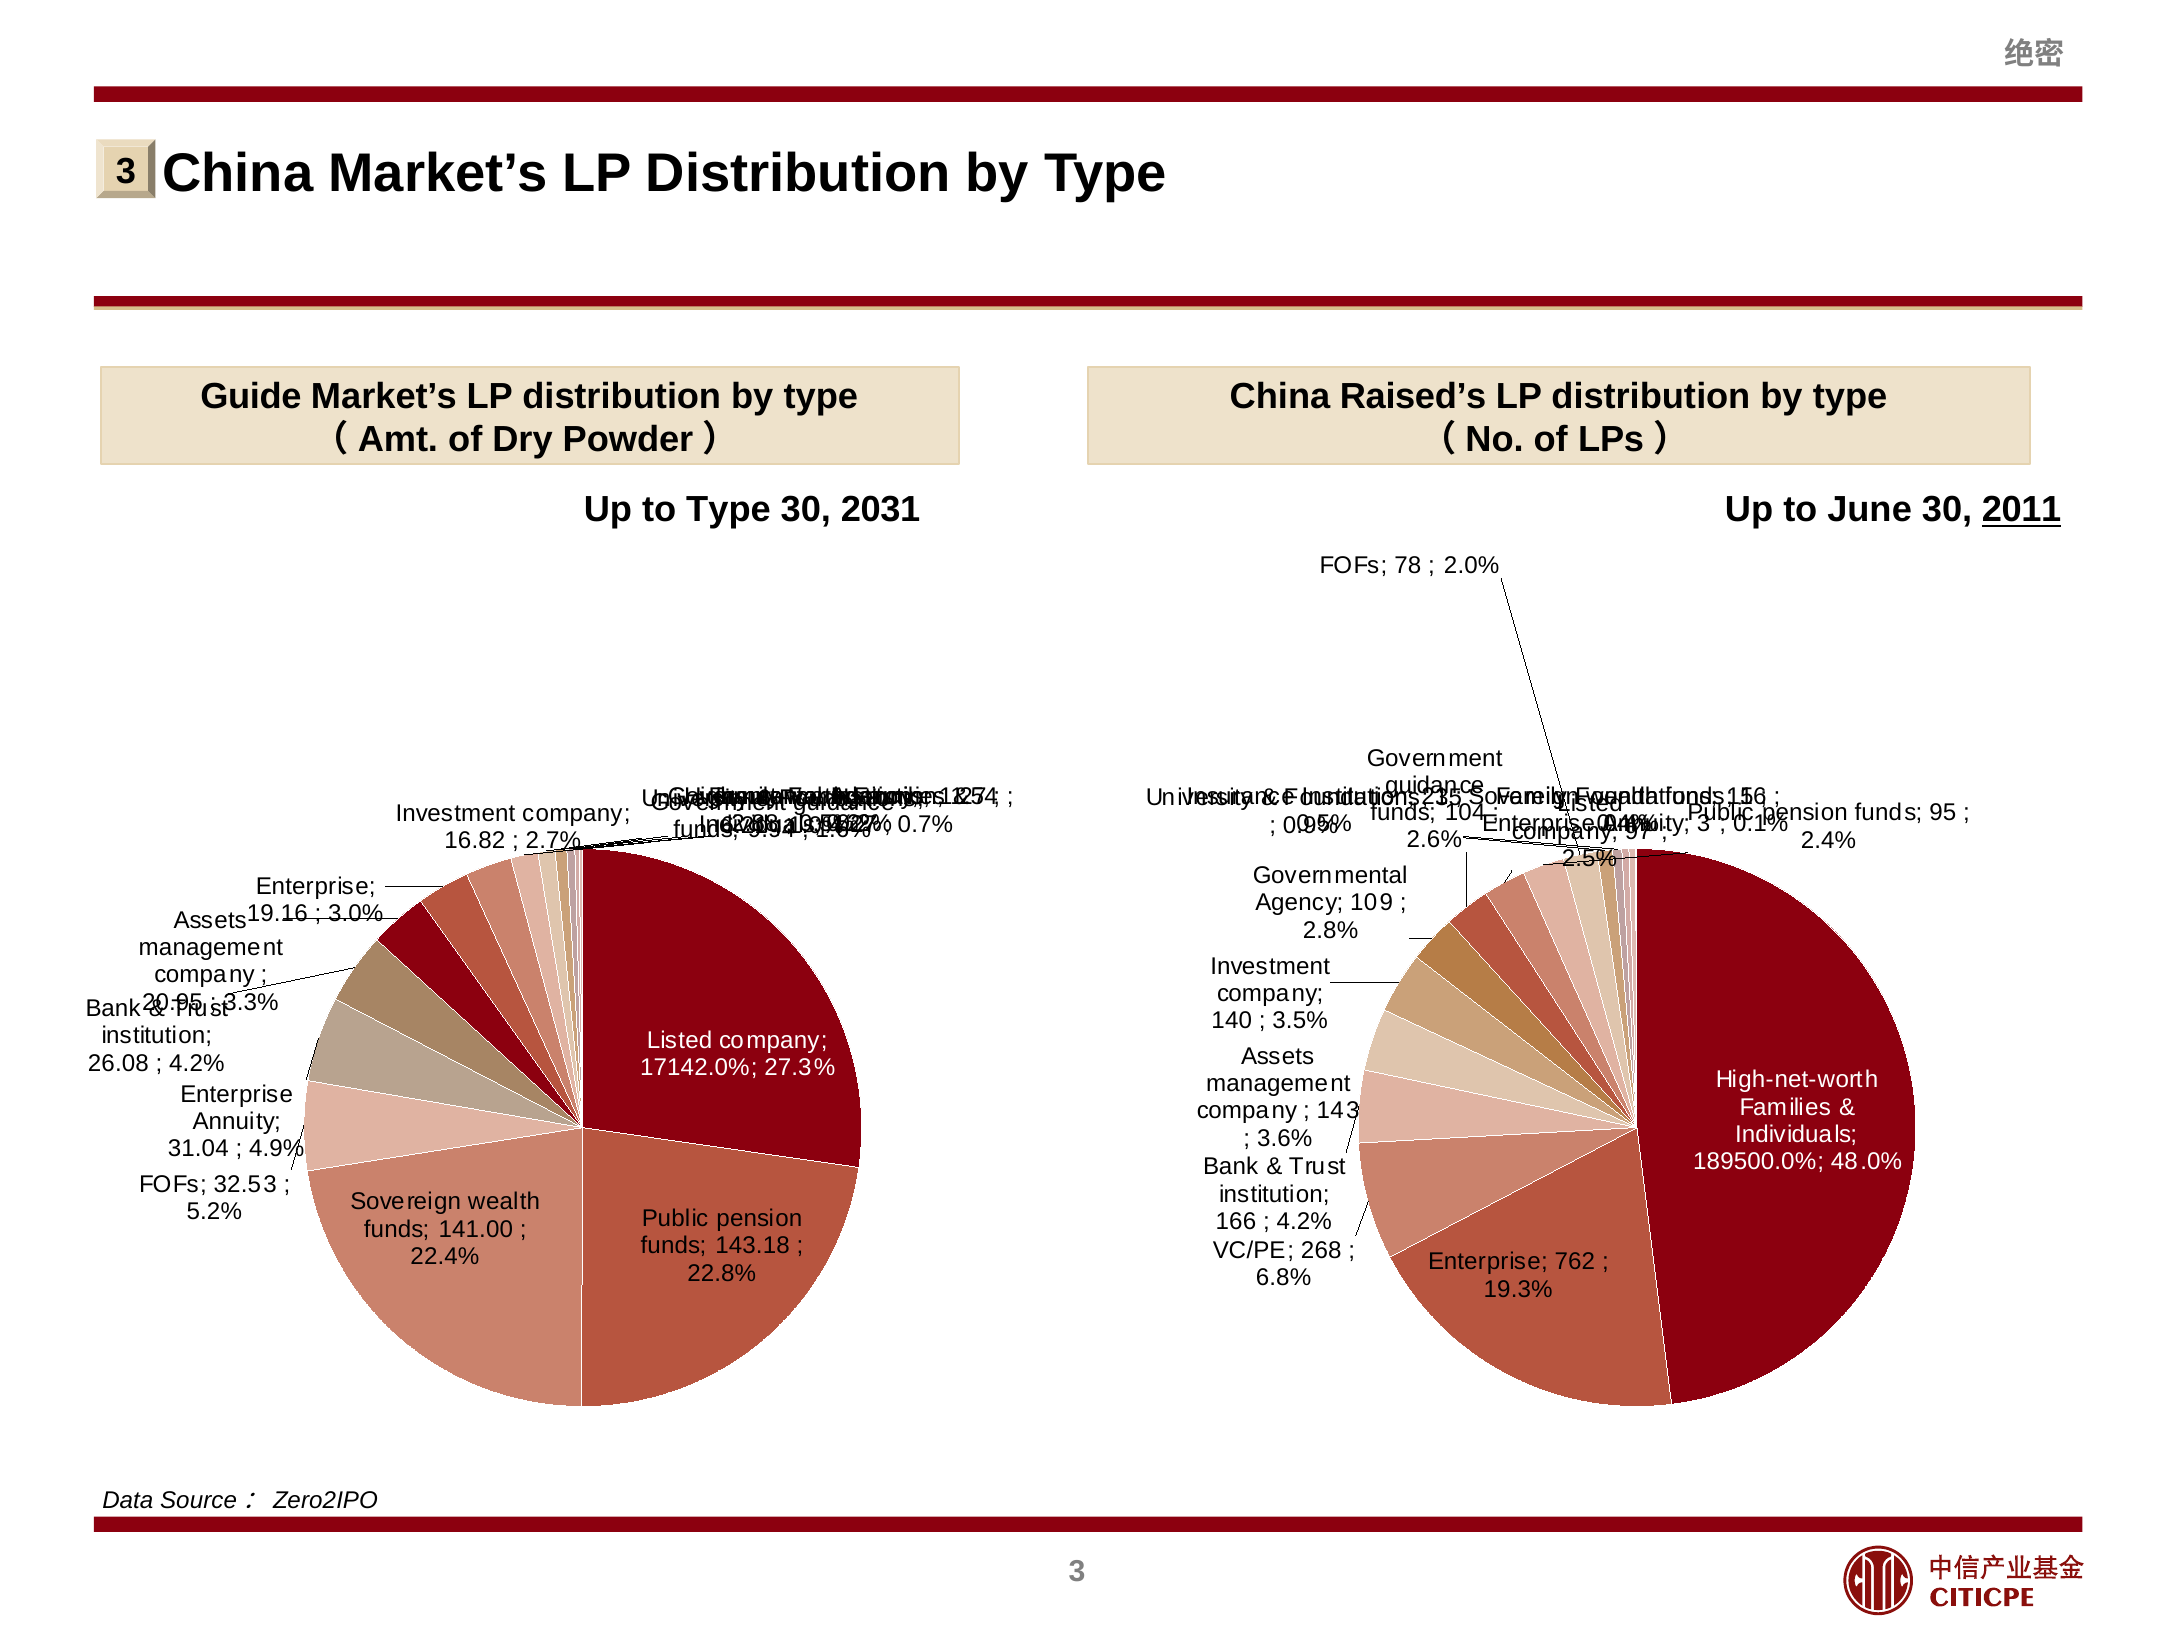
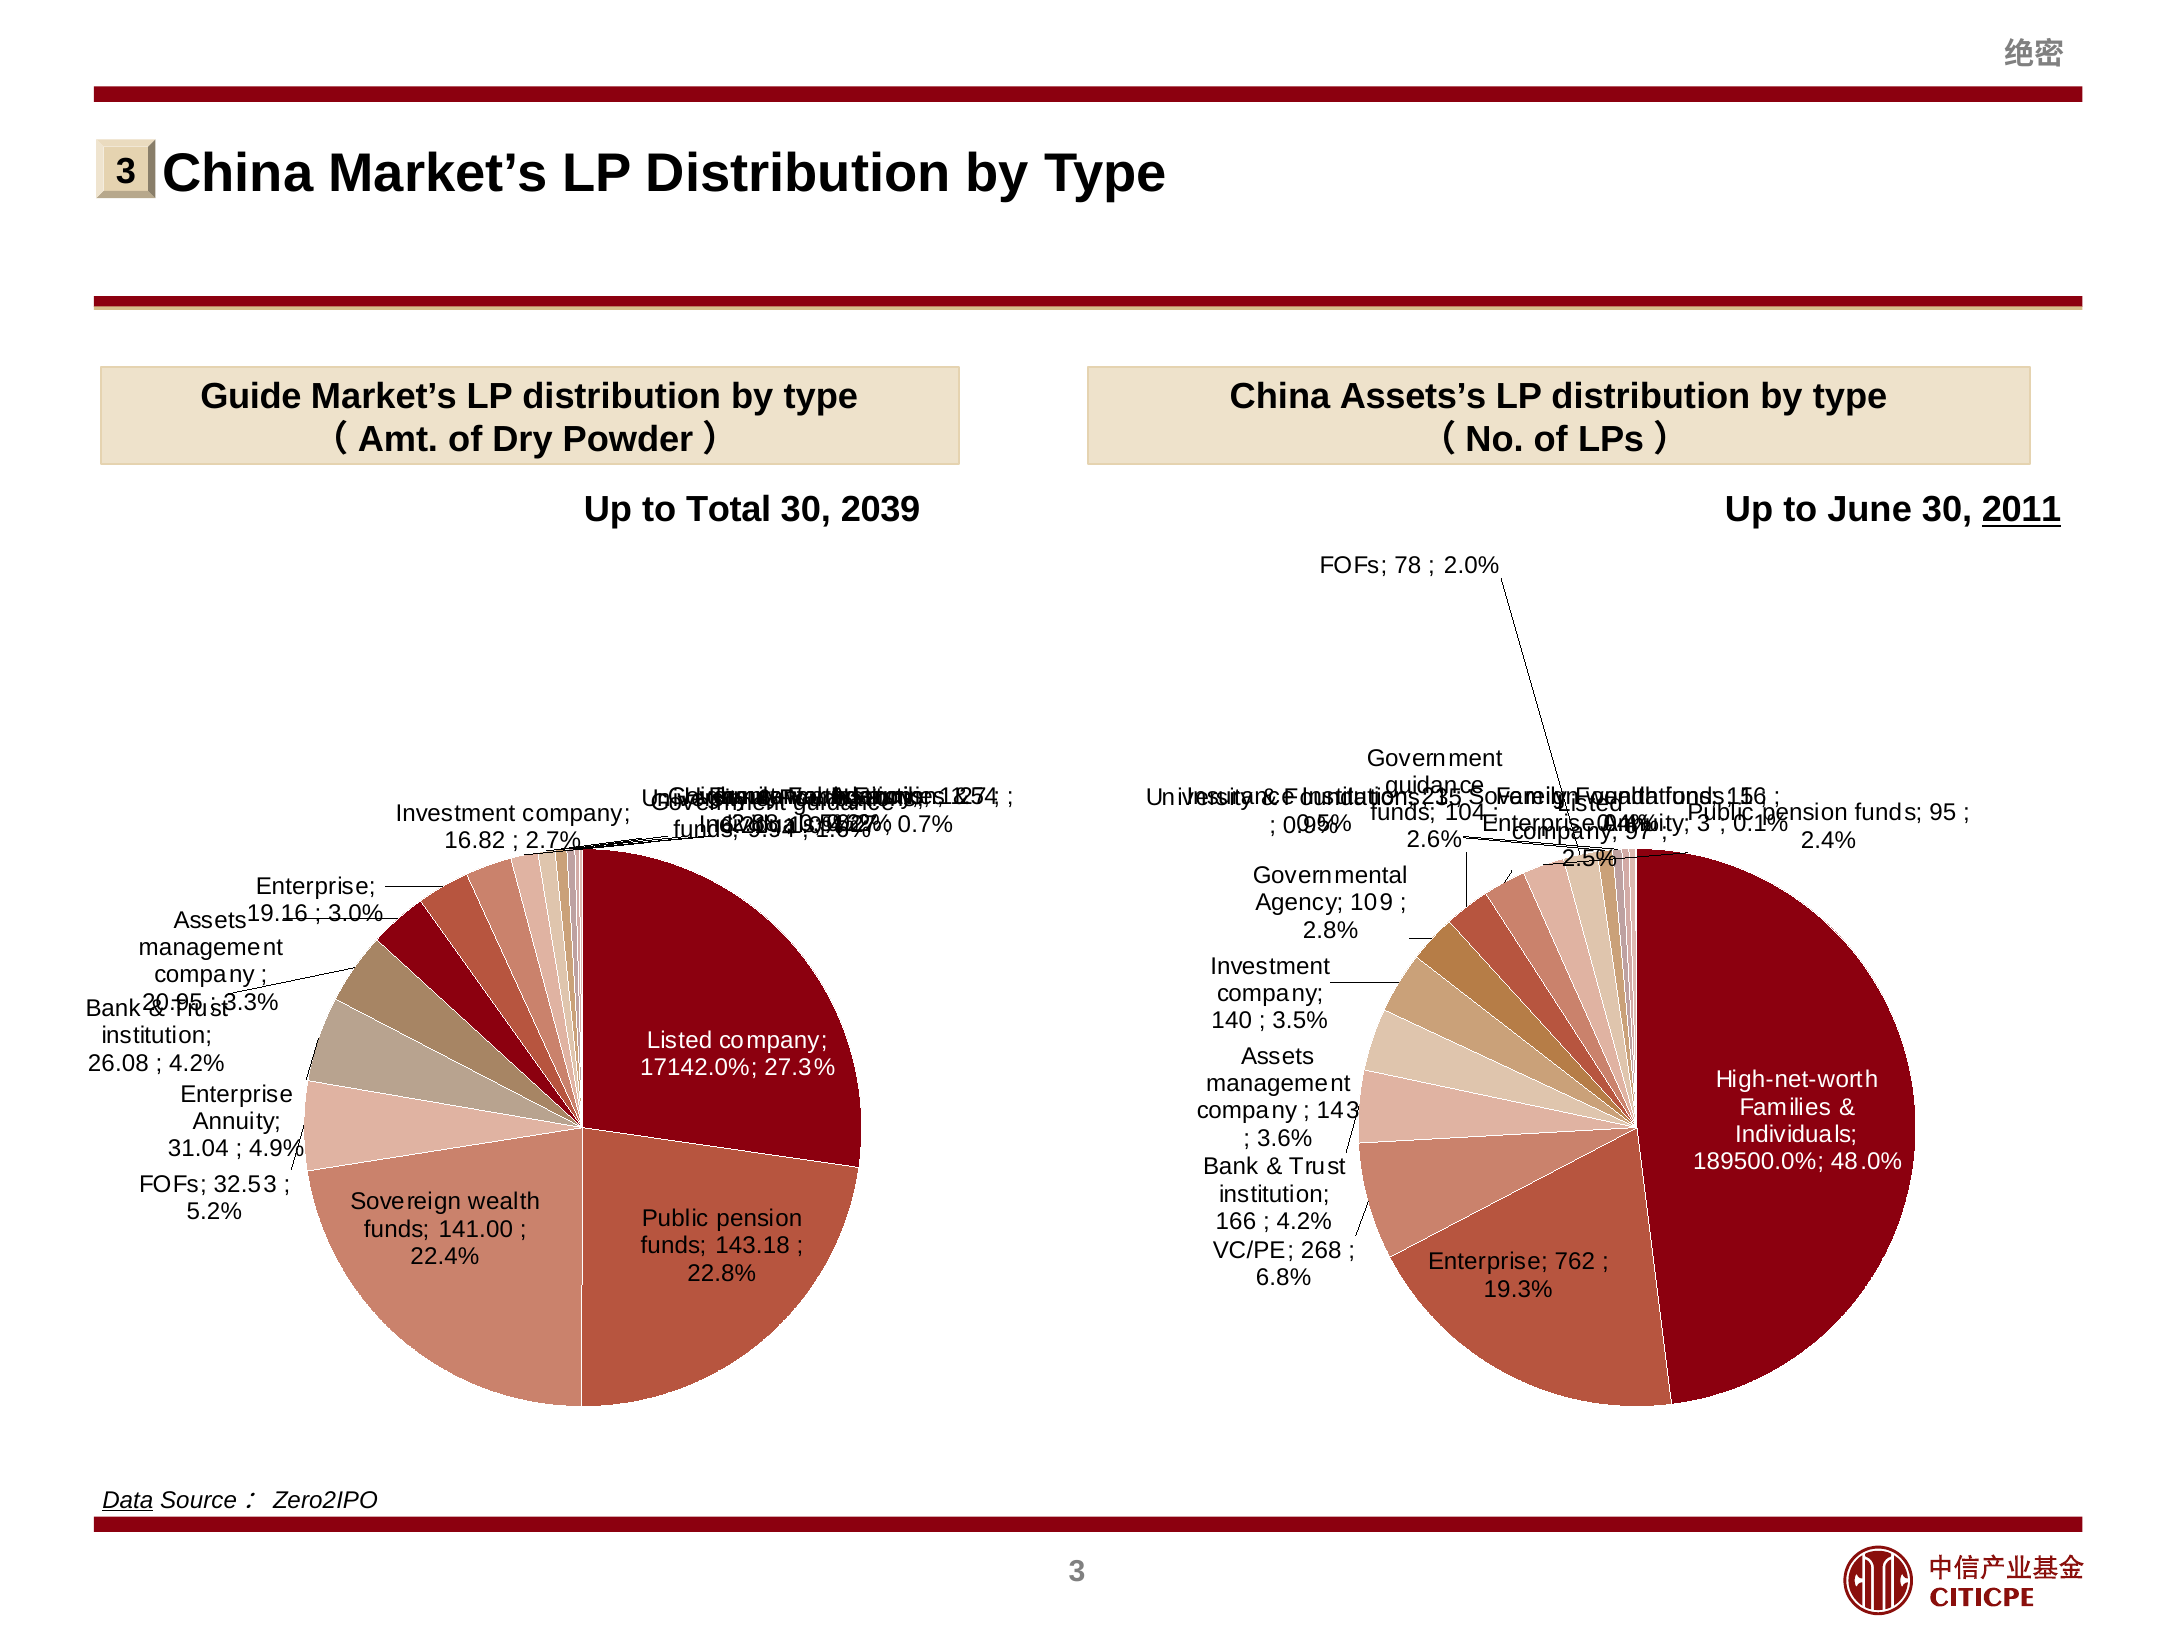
Raised’s: Raised’s -> Assets’s (1413, 396)
to Type: Type -> Total (729, 510)
2031: 2031 -> 2039 (881, 510)
Data underline: none -> present (128, 1500)
